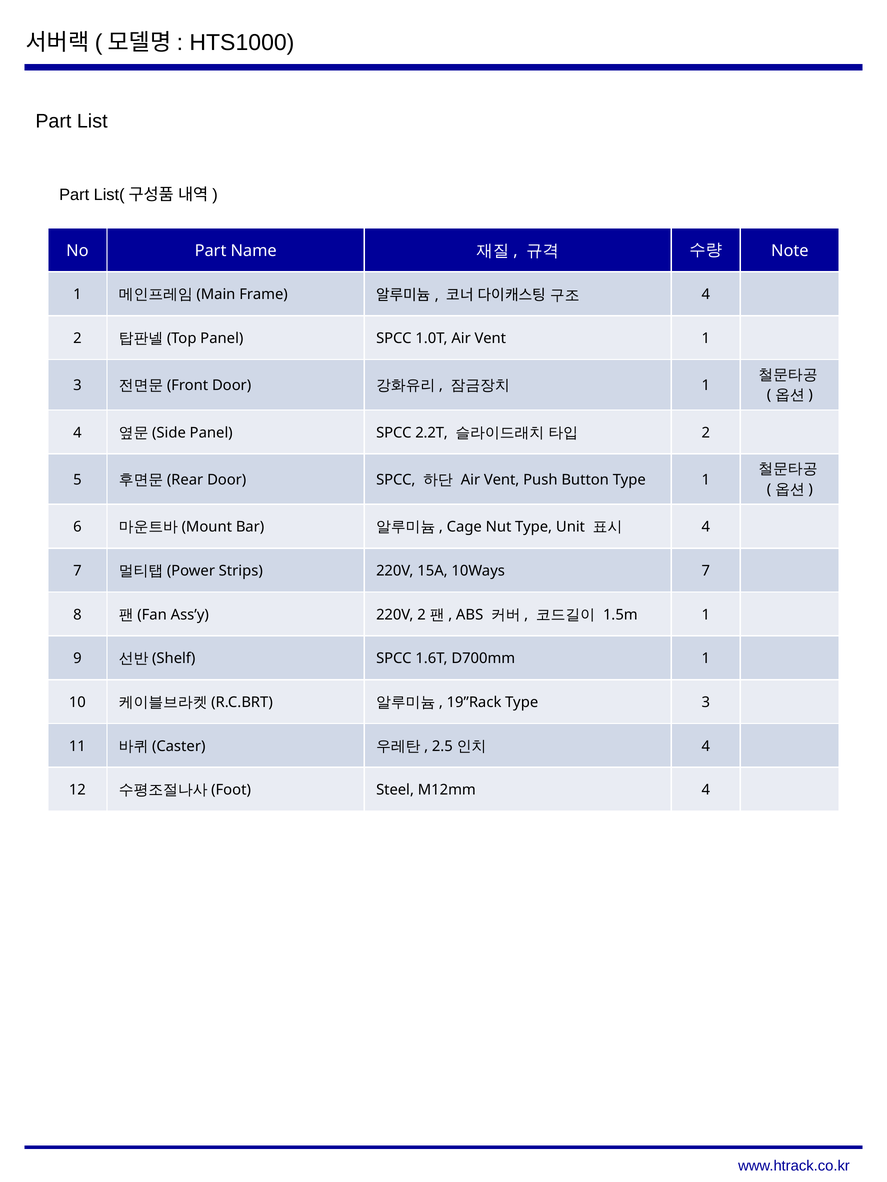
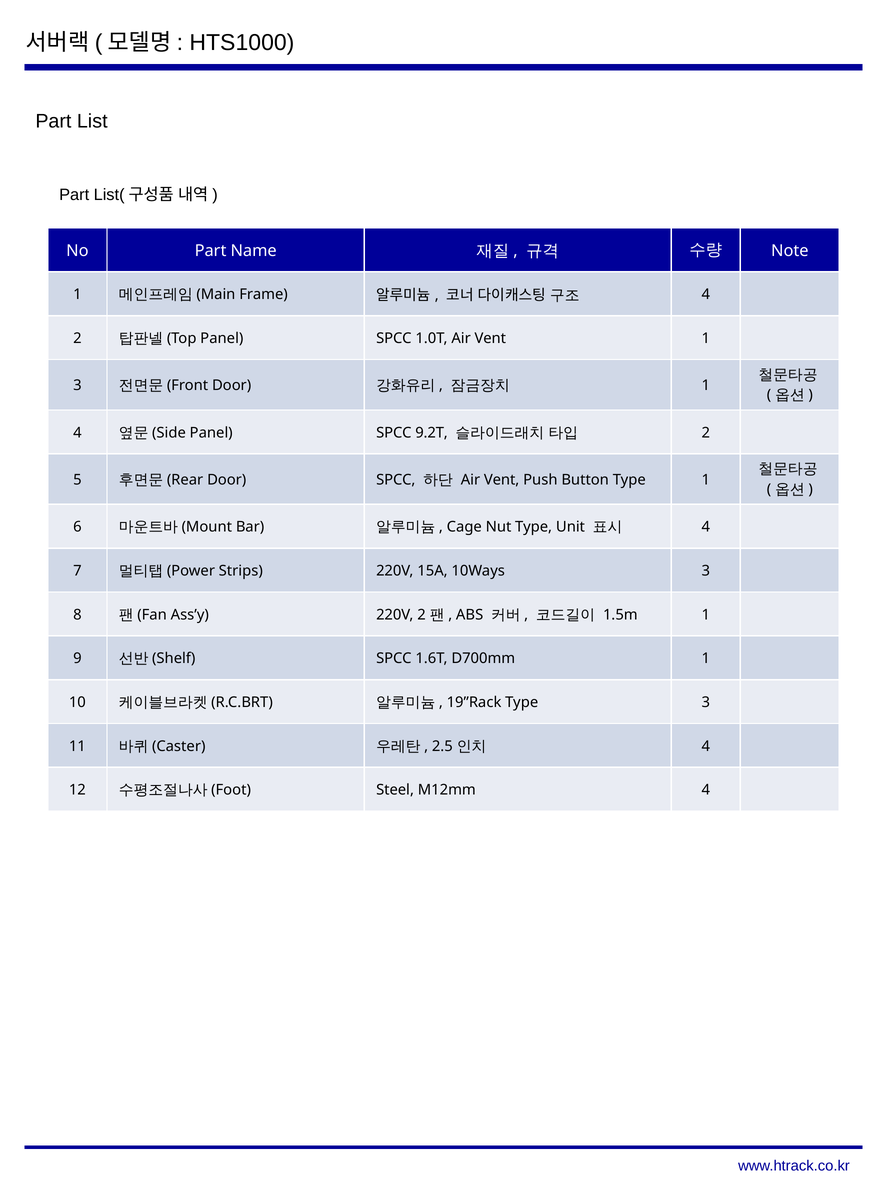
2.2T: 2.2T -> 9.2T (432, 433)
10Ways 7: 7 -> 3 (706, 571)
